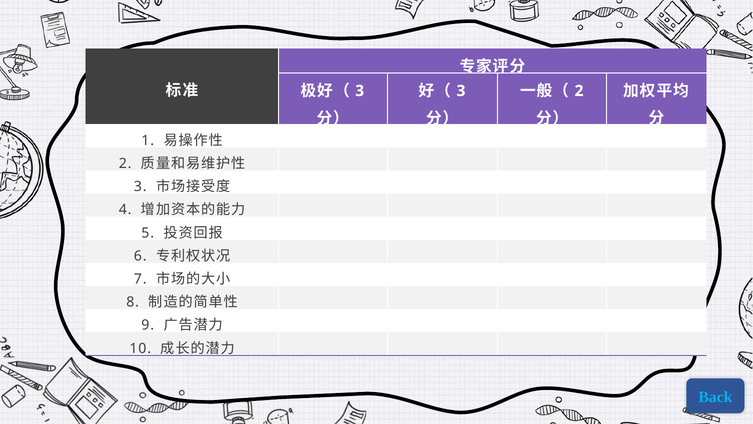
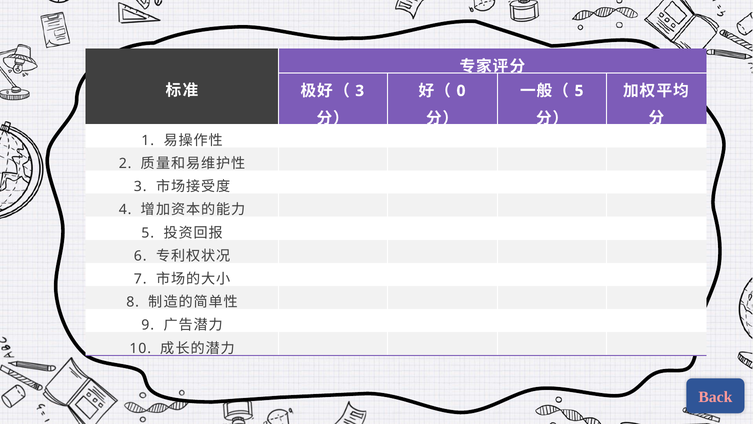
3: 3 -> 0 (461, 91)
2: 2 -> 5 (579, 91)
Back colour: light blue -> pink (715, 396)
